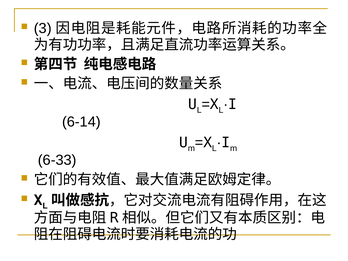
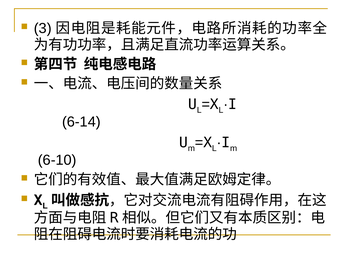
6-33: 6-33 -> 6-10 (57, 160)
